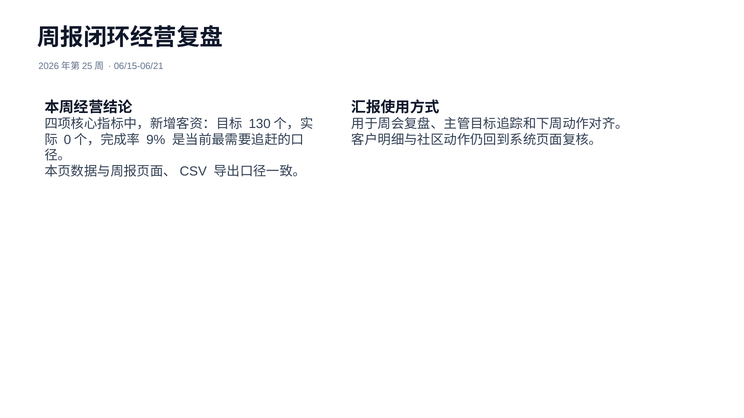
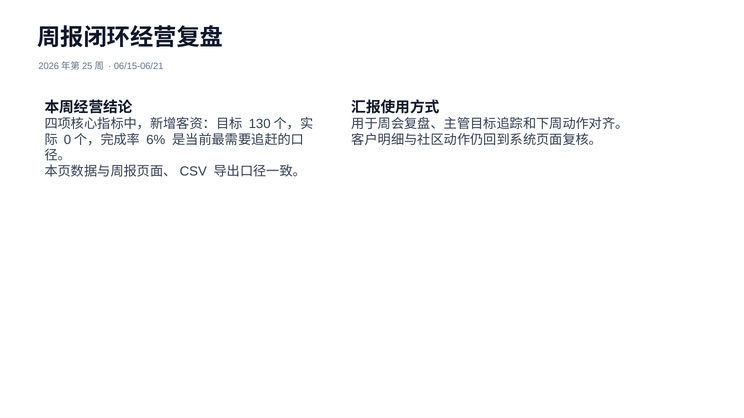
9%: 9% -> 6% (156, 140)
